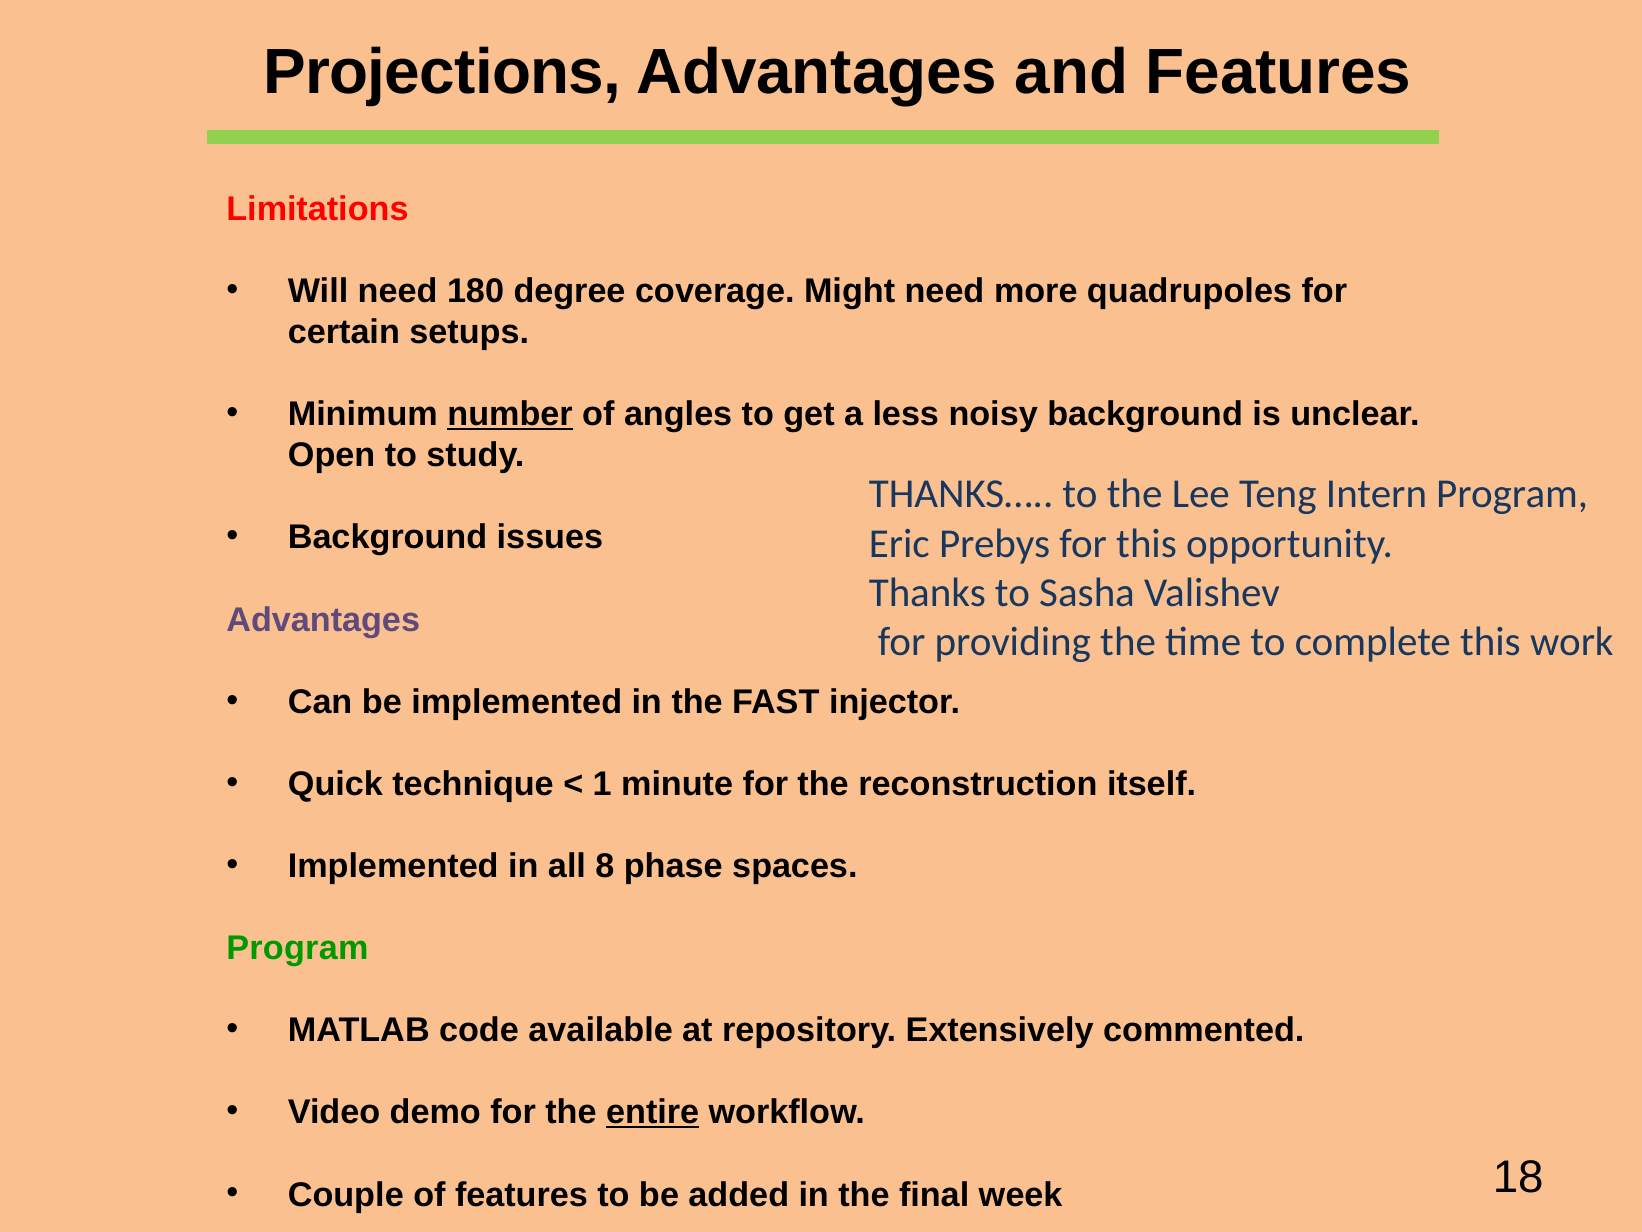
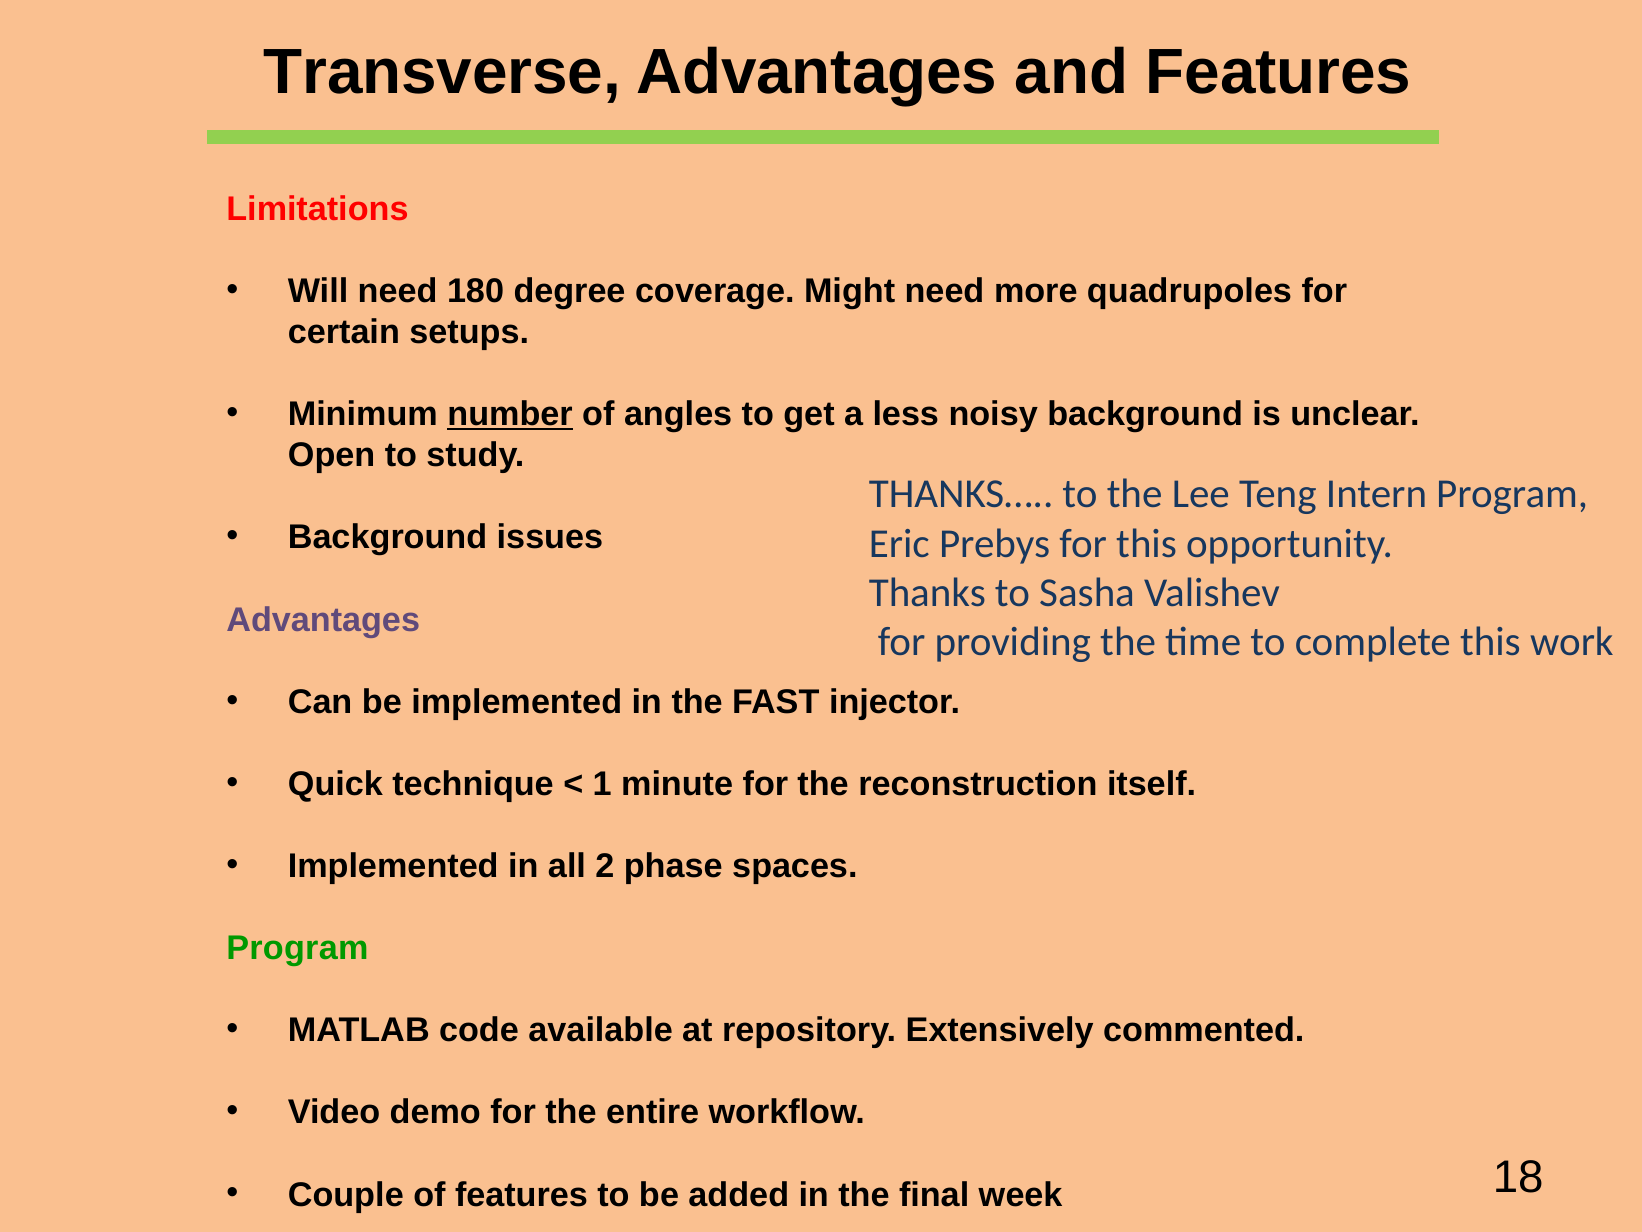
Projections: Projections -> Transverse (442, 72)
8: 8 -> 2 (605, 866)
entire underline: present -> none (653, 1112)
